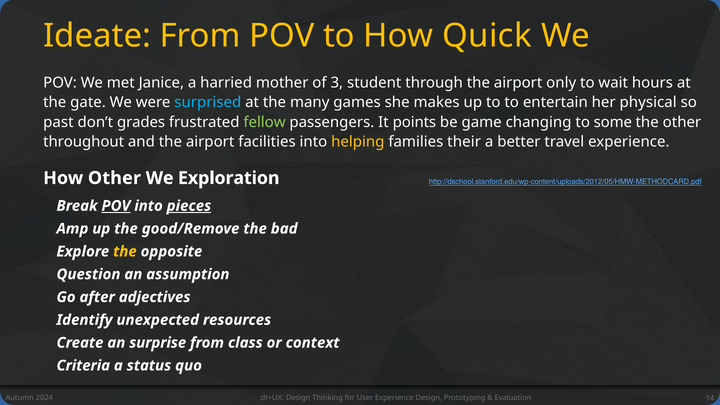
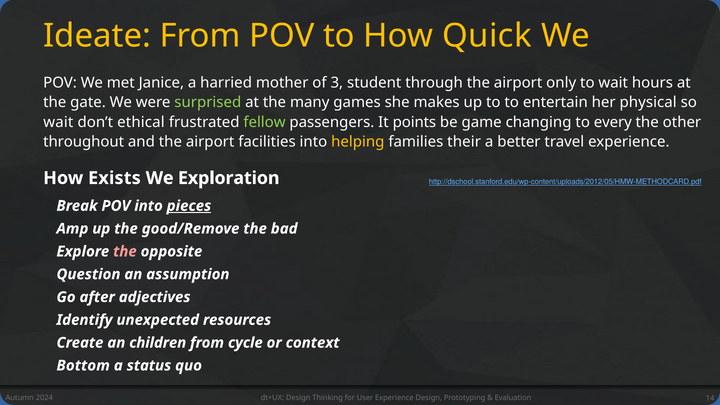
surprised colour: light blue -> light green (208, 102)
past: past -> wait (58, 122)
grades: grades -> ethical (141, 122)
some: some -> every (613, 122)
How Other: Other -> Exists (114, 178)
POV underline: present -> none (116, 206)
the colour: yellow -> pink (125, 251)
surprise: surprise -> children (158, 343)
class: class -> cycle (245, 343)
Criteria: Criteria -> Bottom (83, 366)
